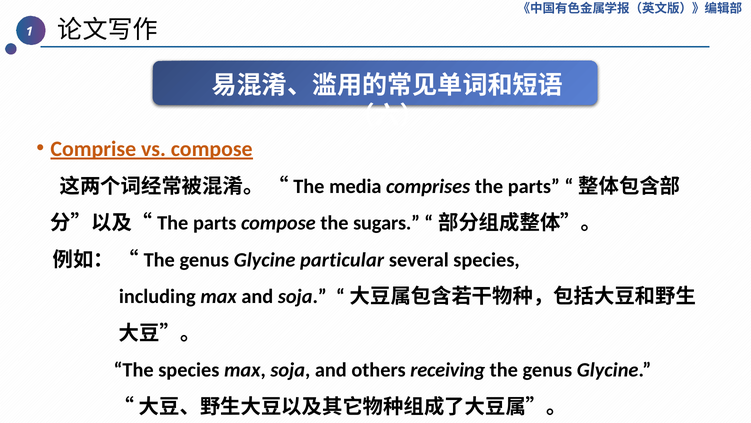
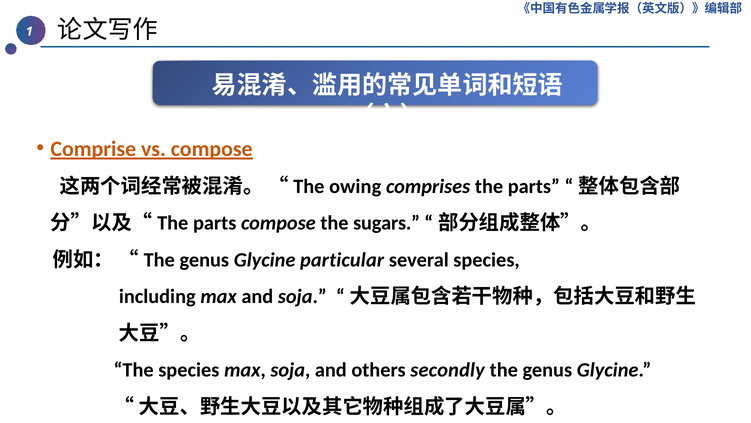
media: media -> owing (355, 186)
receiving: receiving -> secondly (448, 370)
